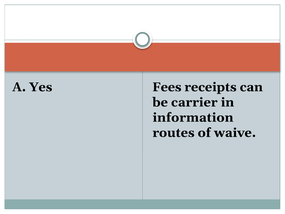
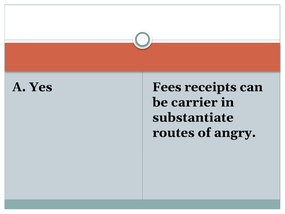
information: information -> substantiate (193, 117)
waive: waive -> angry (235, 133)
